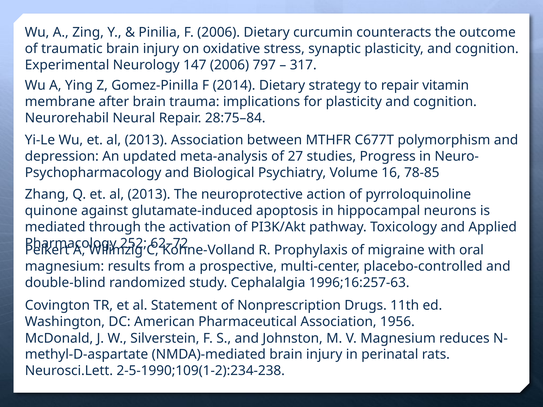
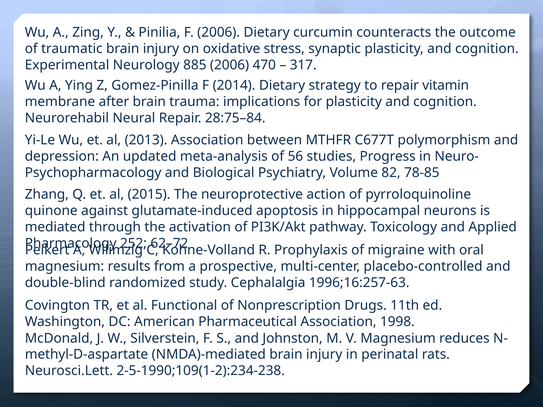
147: 147 -> 885 (195, 65)
797: 797 -> 470 (264, 65)
27: 27 -> 56 (295, 157)
16: 16 -> 82 (391, 173)
Q et al 2013: 2013 -> 2015 (149, 195)
Statement: Statement -> Functional (184, 306)
1956: 1956 -> 1998 (397, 322)
